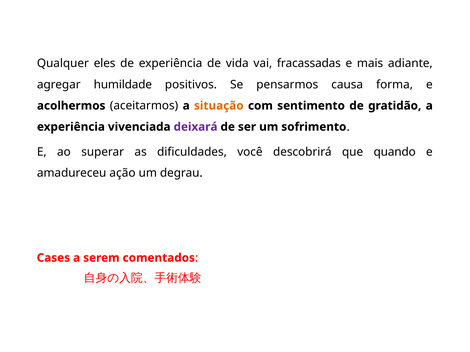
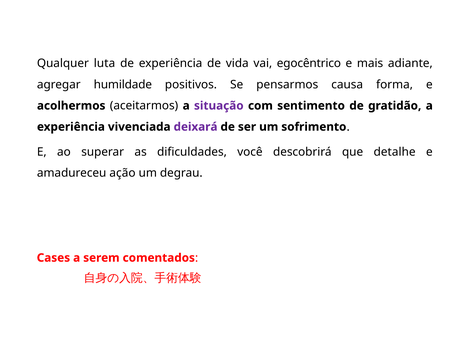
eles: eles -> luta (104, 64)
fracassadas: fracassadas -> egocêntrico (309, 64)
situação colour: orange -> purple (219, 106)
quando: quando -> detalhe (395, 152)
